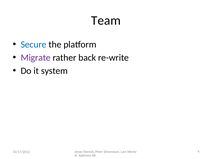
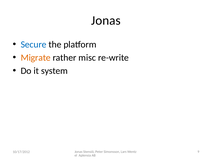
Team: Team -> Jonas (106, 21)
Migrate colour: purple -> orange (36, 58)
back: back -> misc (87, 58)
